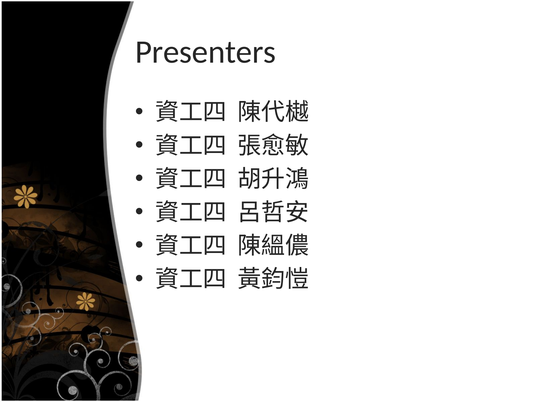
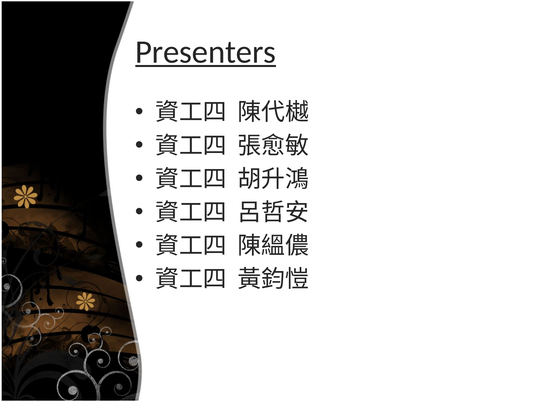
Presenters underline: none -> present (206, 52)
